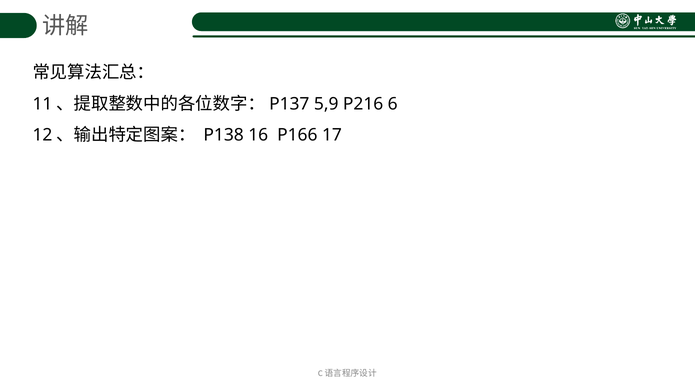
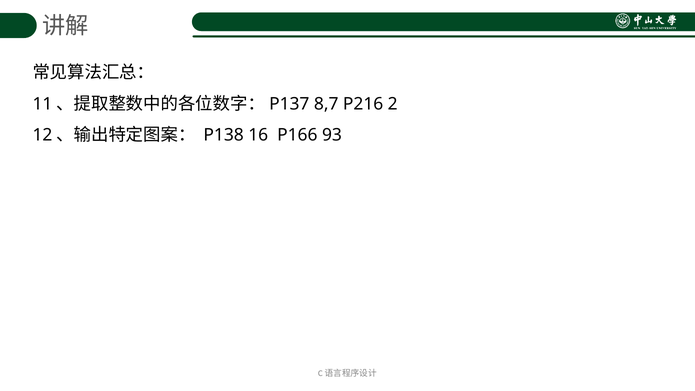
5,9: 5,9 -> 8,7 (326, 104)
6: 6 -> 2 (393, 104)
17: 17 -> 93 (332, 135)
